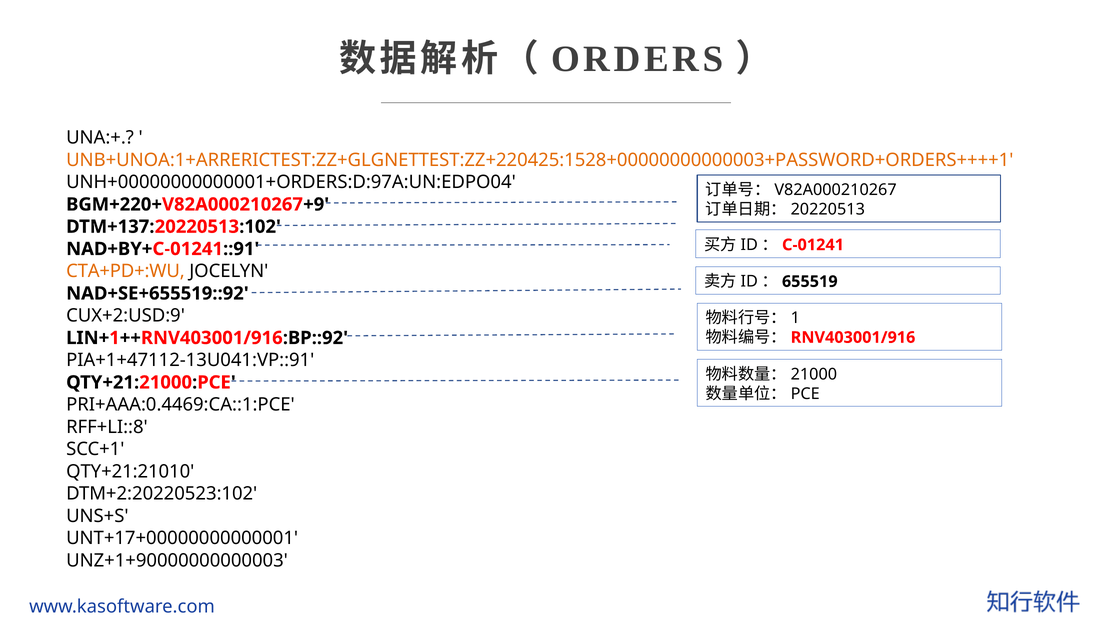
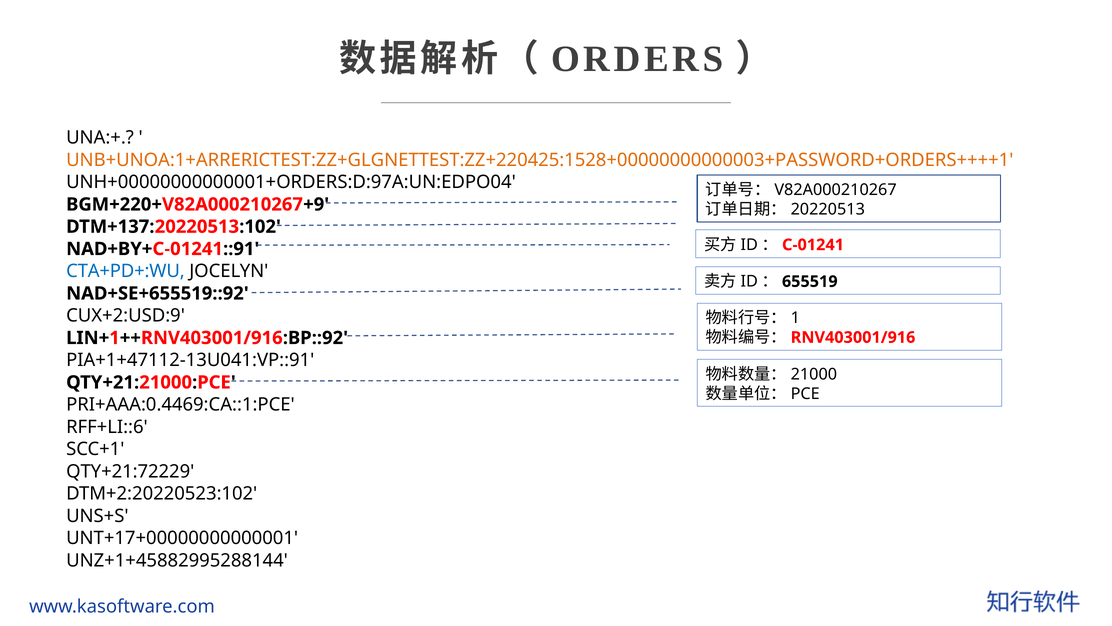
CTA+PD+:WU colour: orange -> blue (125, 271)
RFF+LI::8: RFF+LI::8 -> RFF+LI::6 (107, 427)
QTY+21:21010: QTY+21:21010 -> QTY+21:72229 (130, 471)
UNZ+1+90000000000003: UNZ+1+90000000000003 -> UNZ+1+45882995288144 (177, 560)
